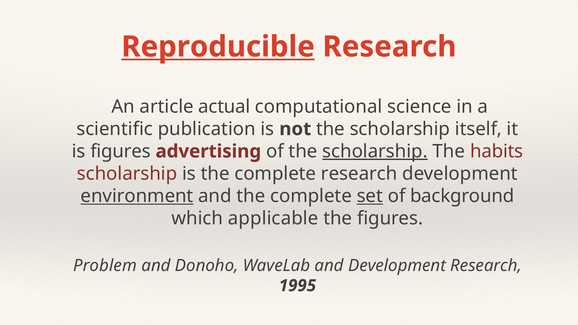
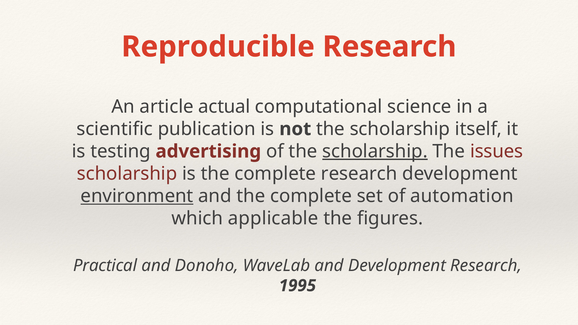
Reproducible underline: present -> none (218, 47)
is figures: figures -> testing (121, 151)
habits: habits -> issues (497, 151)
set underline: present -> none (370, 196)
background: background -> automation (462, 196)
Problem: Problem -> Practical (105, 266)
